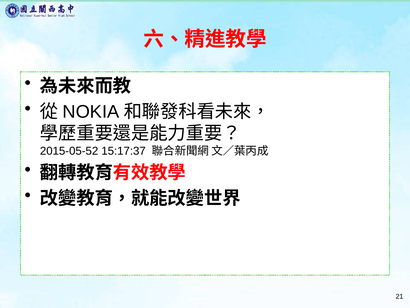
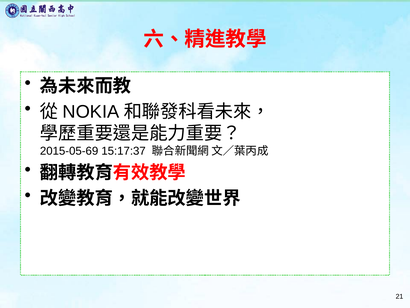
2015-05-52: 2015-05-52 -> 2015-05-69 (69, 151)
